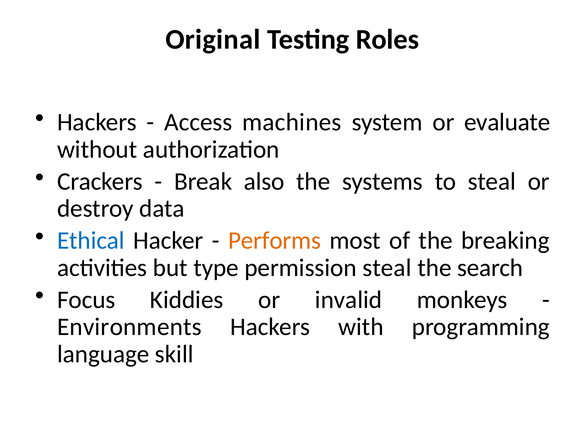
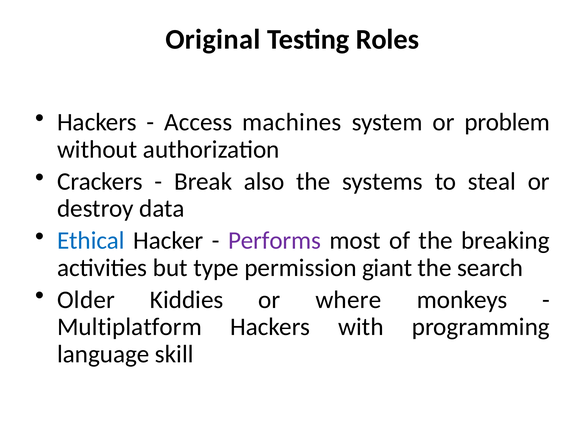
evaluate: evaluate -> problem (507, 122)
Performs colour: orange -> purple (275, 240)
permission steal: steal -> giant (387, 268)
Focus: Focus -> Older (86, 300)
invalid: invalid -> where (348, 300)
Environments: Environments -> Multiplatform (129, 327)
